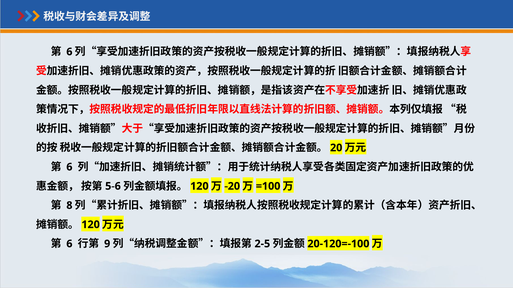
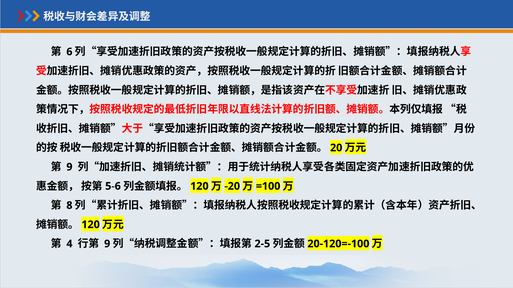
6: 6 -> 9 (69, 167)
6: 6 -> 4 (69, 244)
